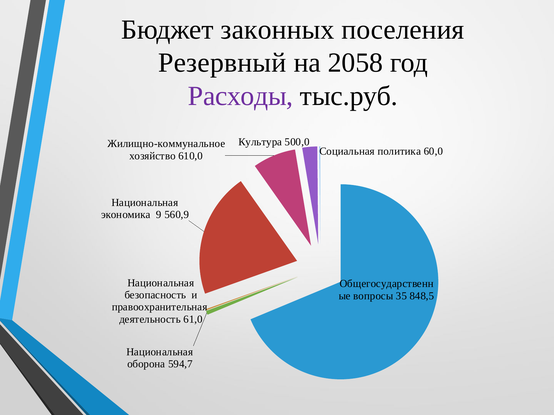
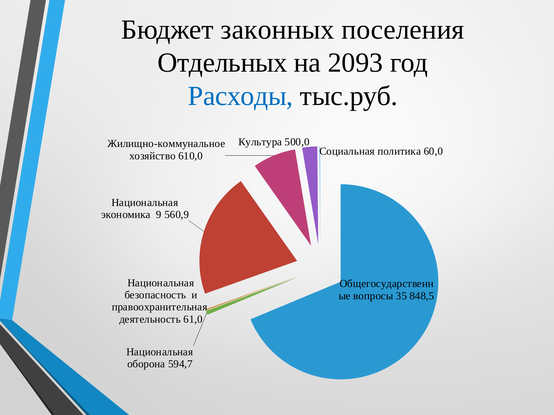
Резервный: Резервный -> Отдельных (222, 63)
2058: 2058 -> 2093 (355, 63)
Расходы colour: purple -> blue (241, 96)
